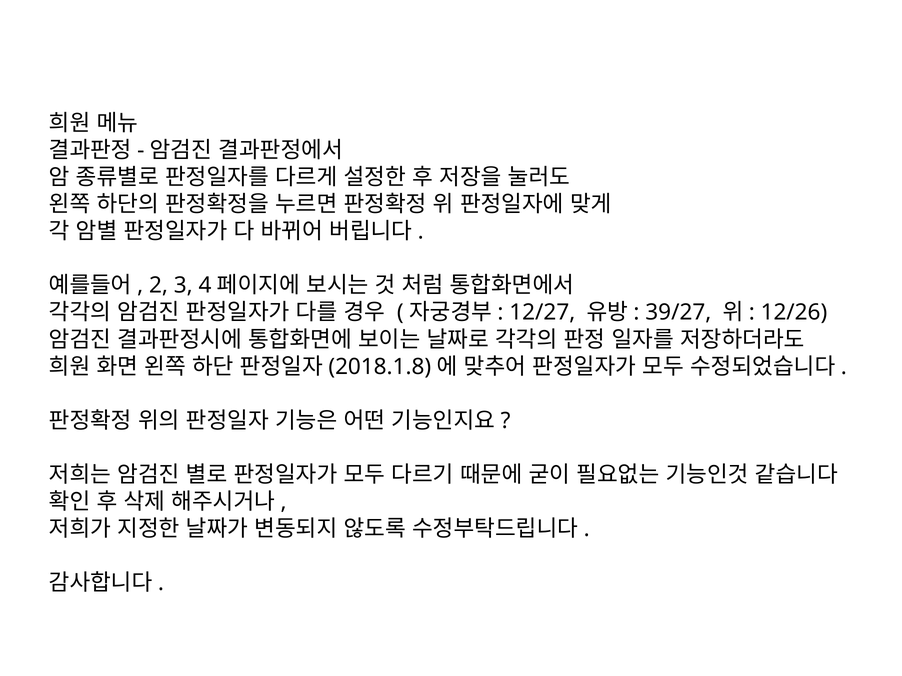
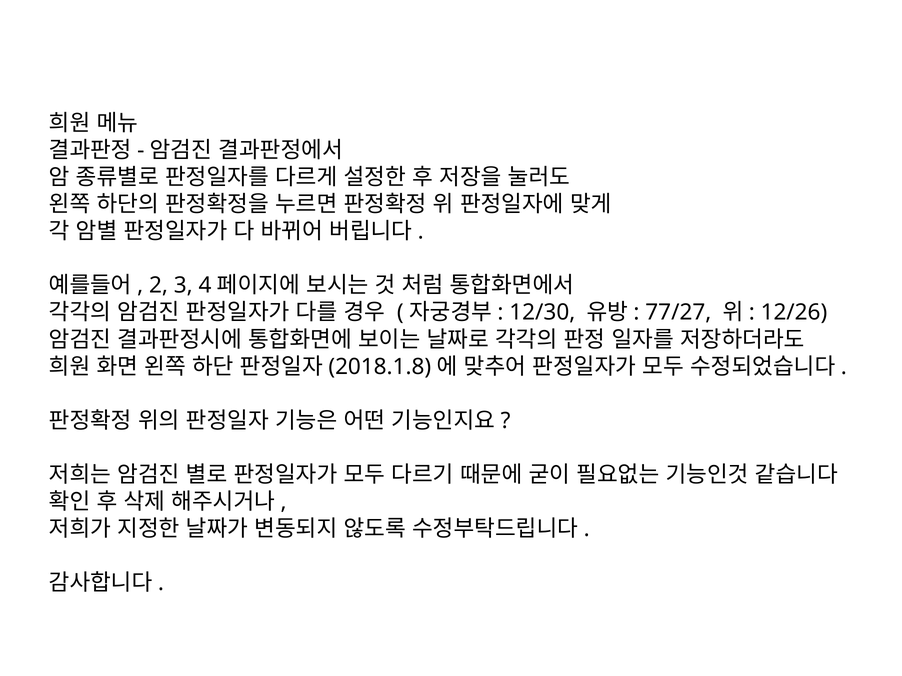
12/27: 12/27 -> 12/30 (542, 313)
39/27: 39/27 -> 77/27 (678, 313)
